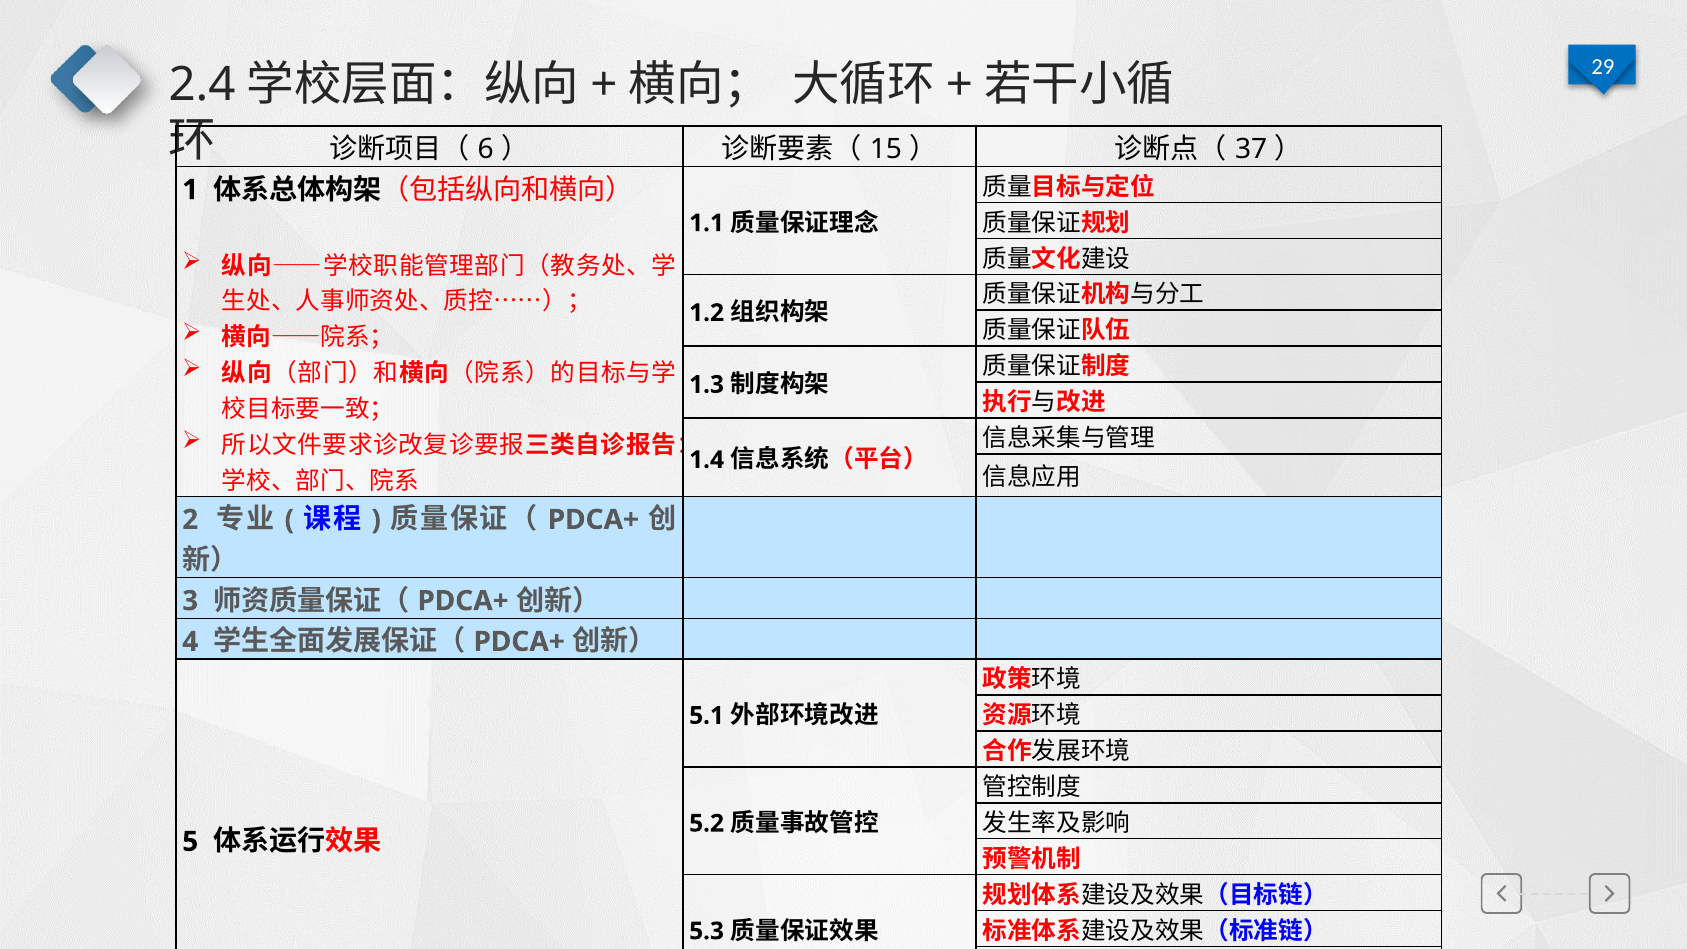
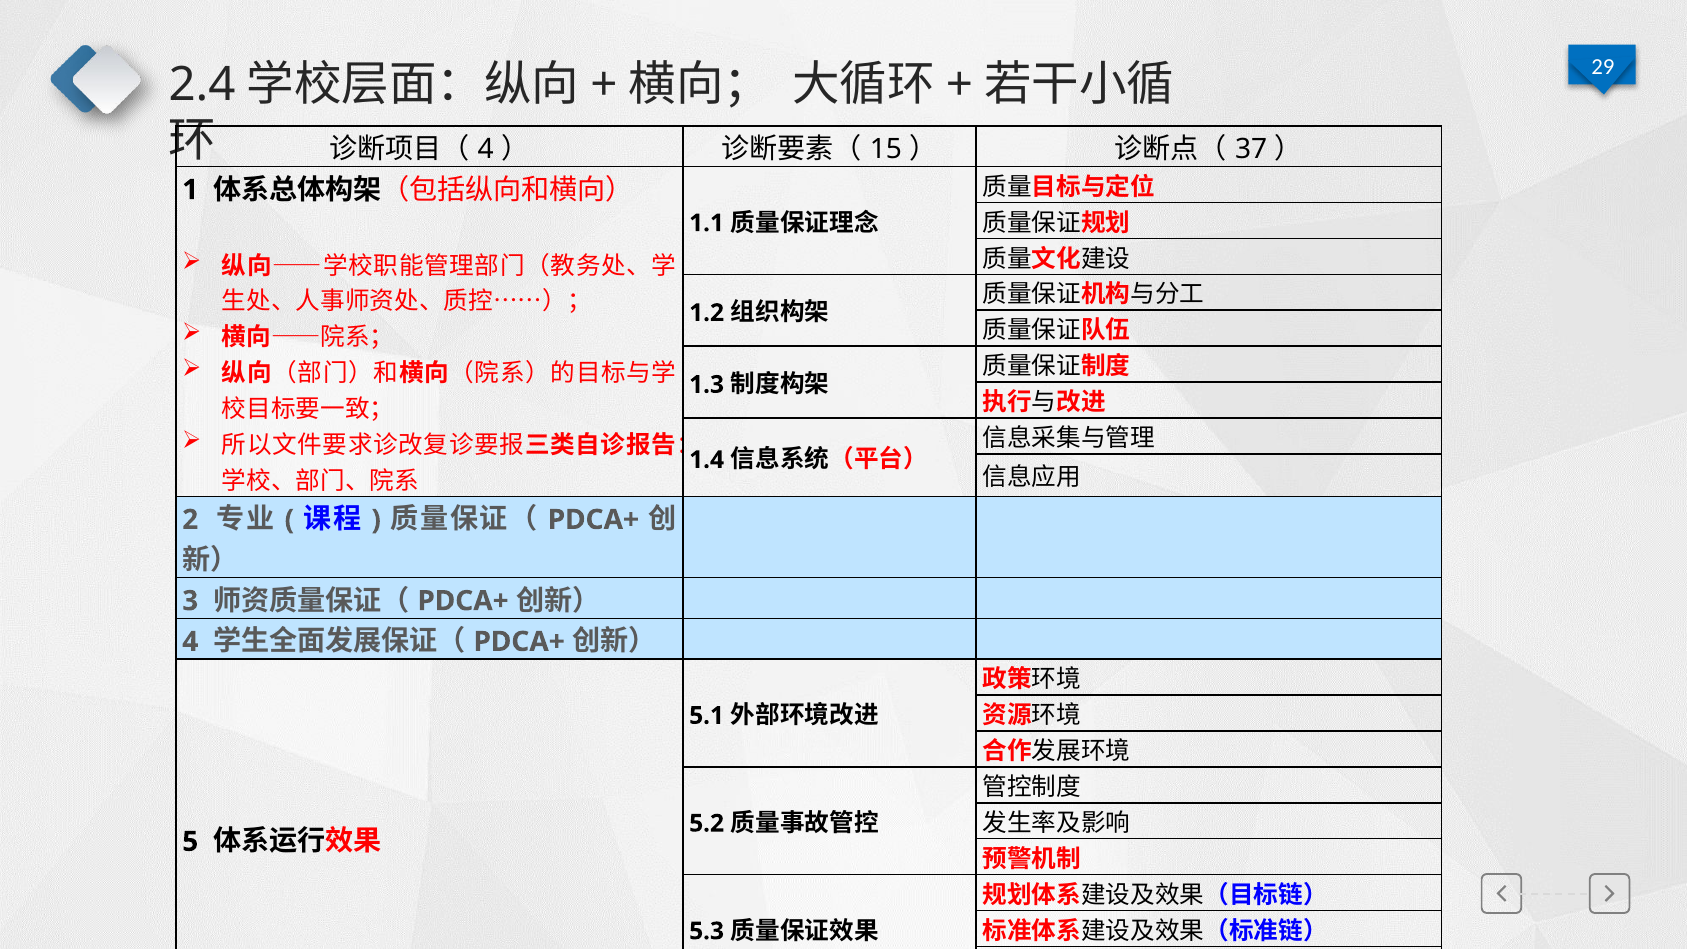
6: 6 -> 4 (486, 149)
